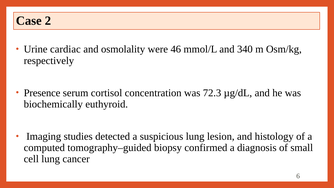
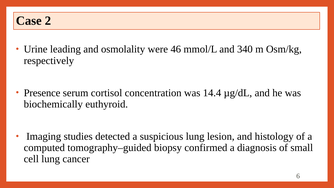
cardiac: cardiac -> leading (65, 49)
72.3: 72.3 -> 14.4 (212, 93)
